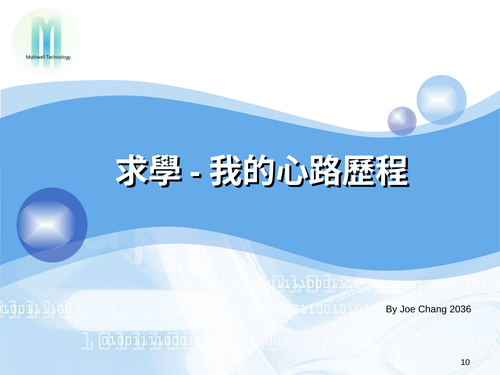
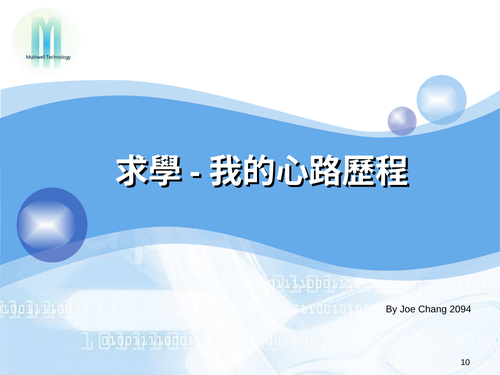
2036: 2036 -> 2094 (460, 309)
